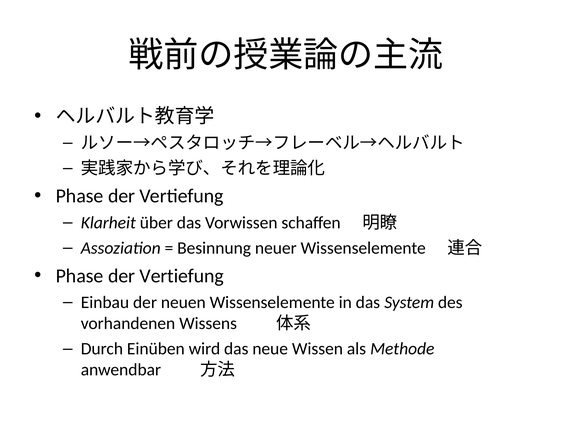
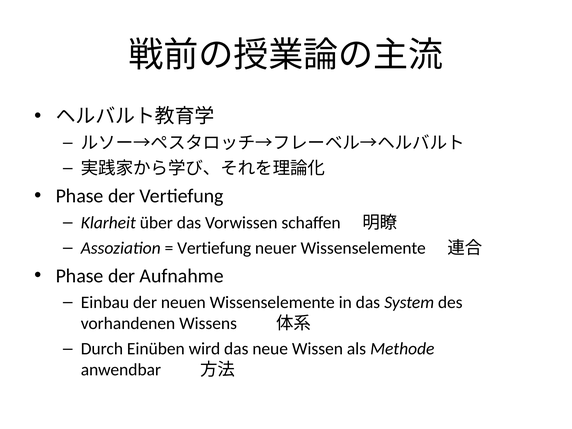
Besinnung: Besinnung -> Vertiefung (214, 248)
Vertiefung: Vertiefung -> Aufnahme (182, 276)
